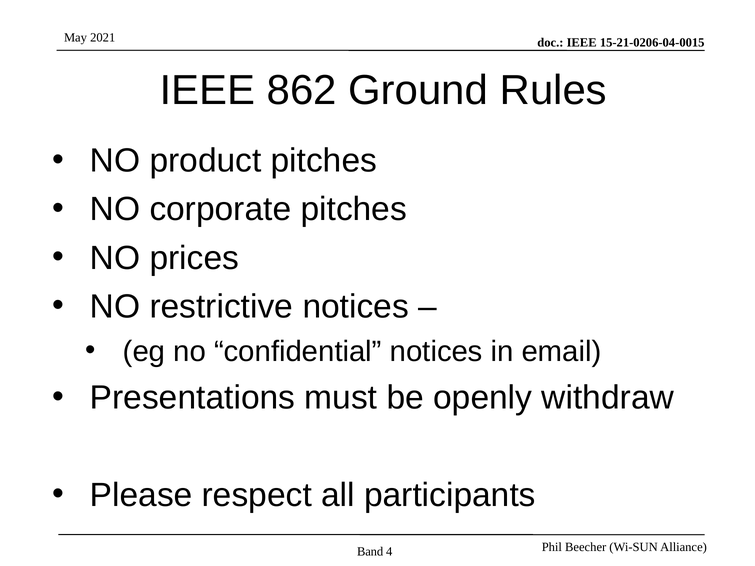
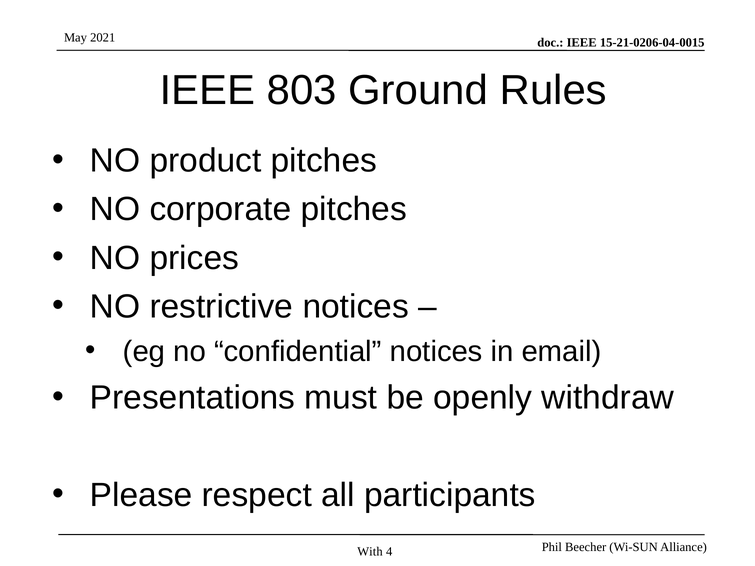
862: 862 -> 803 (302, 91)
Band: Band -> With (370, 552)
